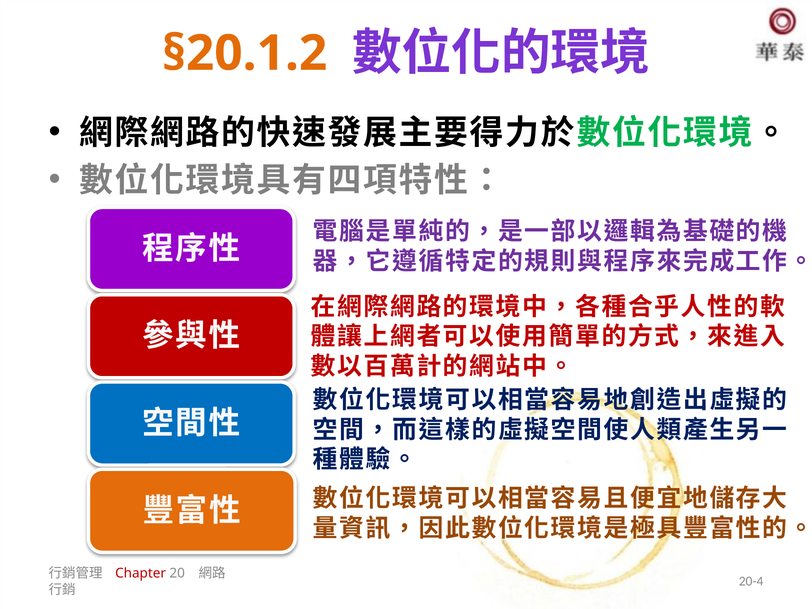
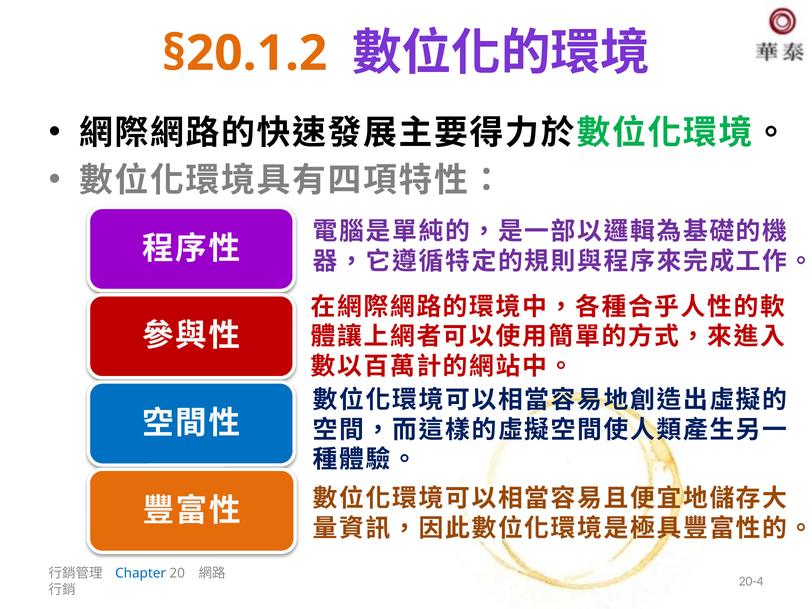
Chapter colour: red -> blue (141, 573)
